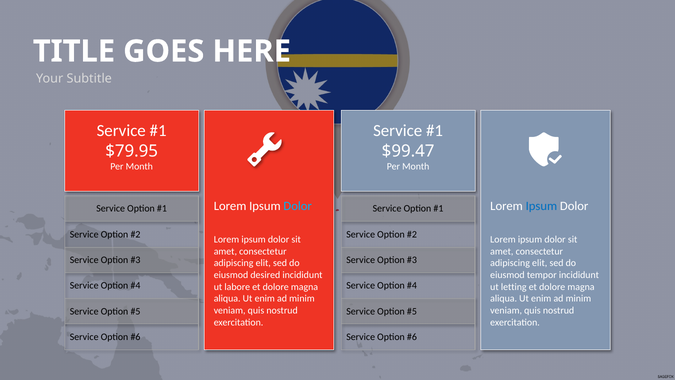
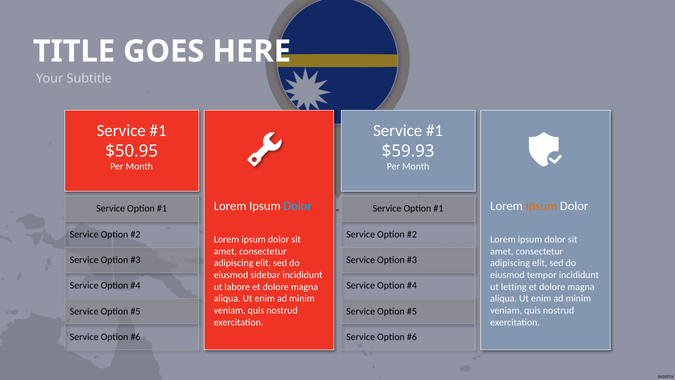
$79.95: $79.95 -> $50.95 (132, 151)
$99.47: $99.47 -> $59.93 (408, 151)
Ipsum colour: blue -> orange (541, 206)
desired: desired -> sidebar (265, 275)
